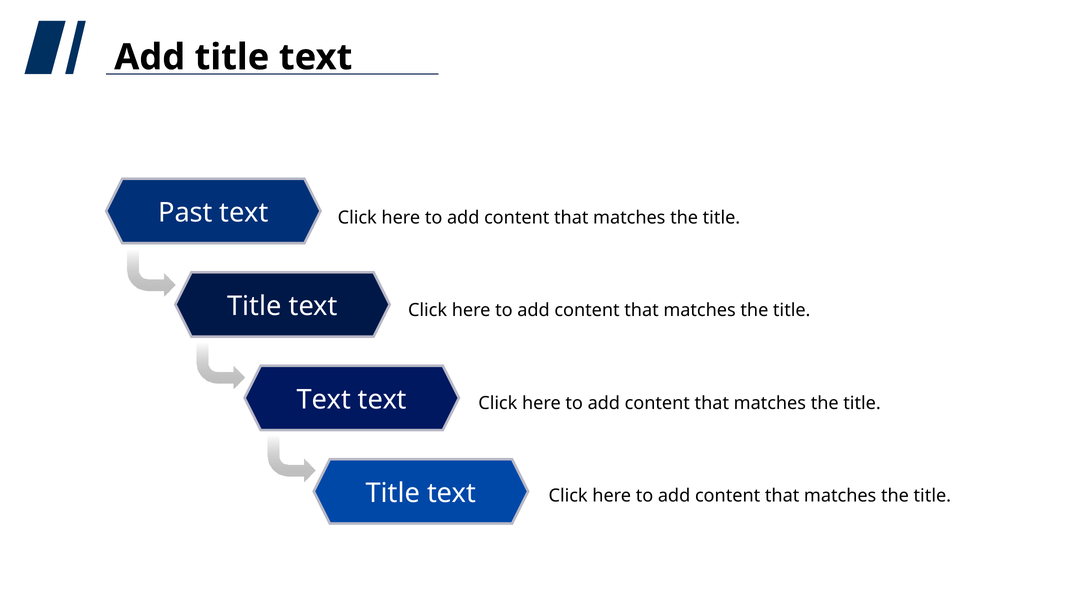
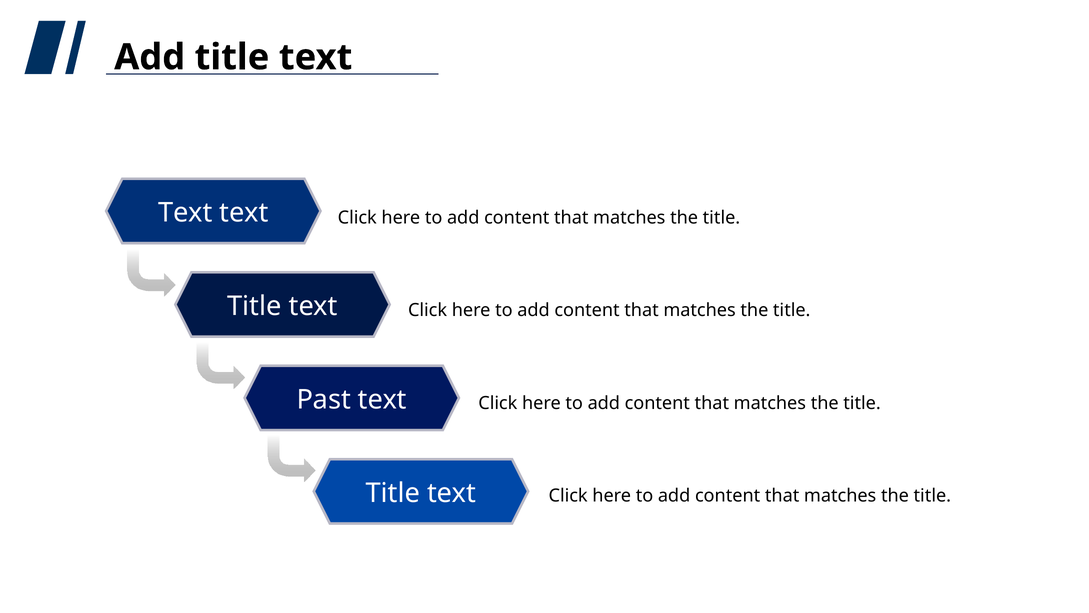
Past: Past -> Text (185, 213)
Text: Text -> Past (324, 400)
